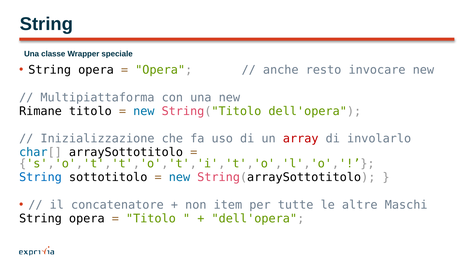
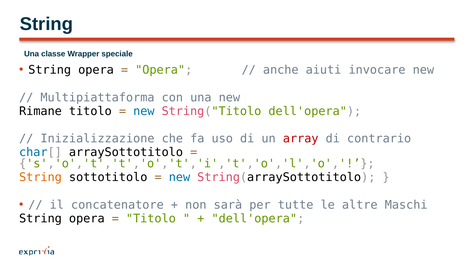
resto: resto -> aiuti (324, 70)
involarlo: involarlo -> contrario (379, 138)
String colour: blue -> orange (40, 177)
item: item -> sarà (228, 205)
